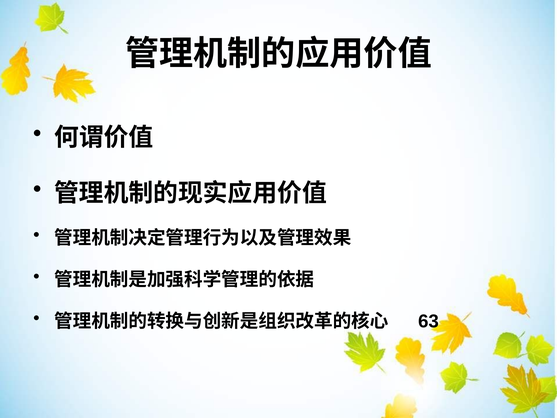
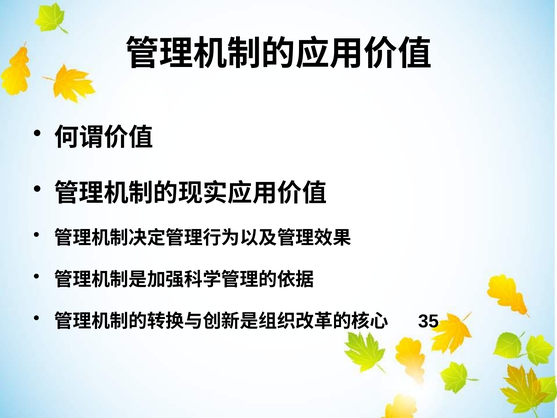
63: 63 -> 35 (428, 321)
